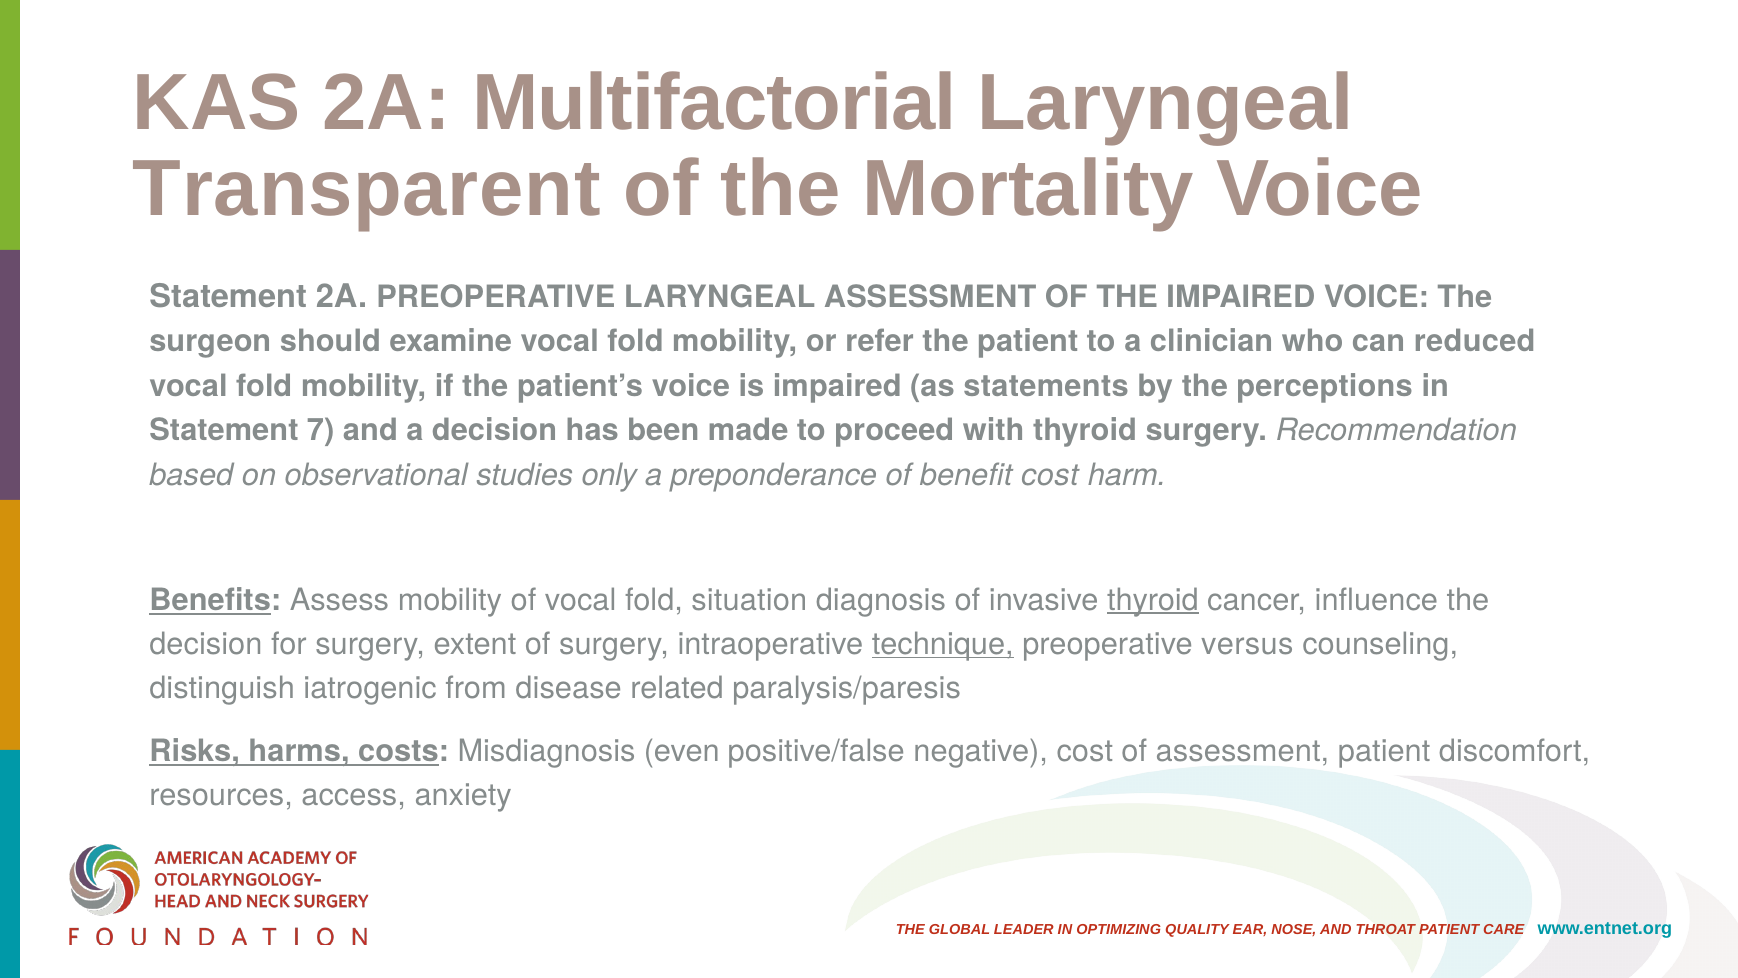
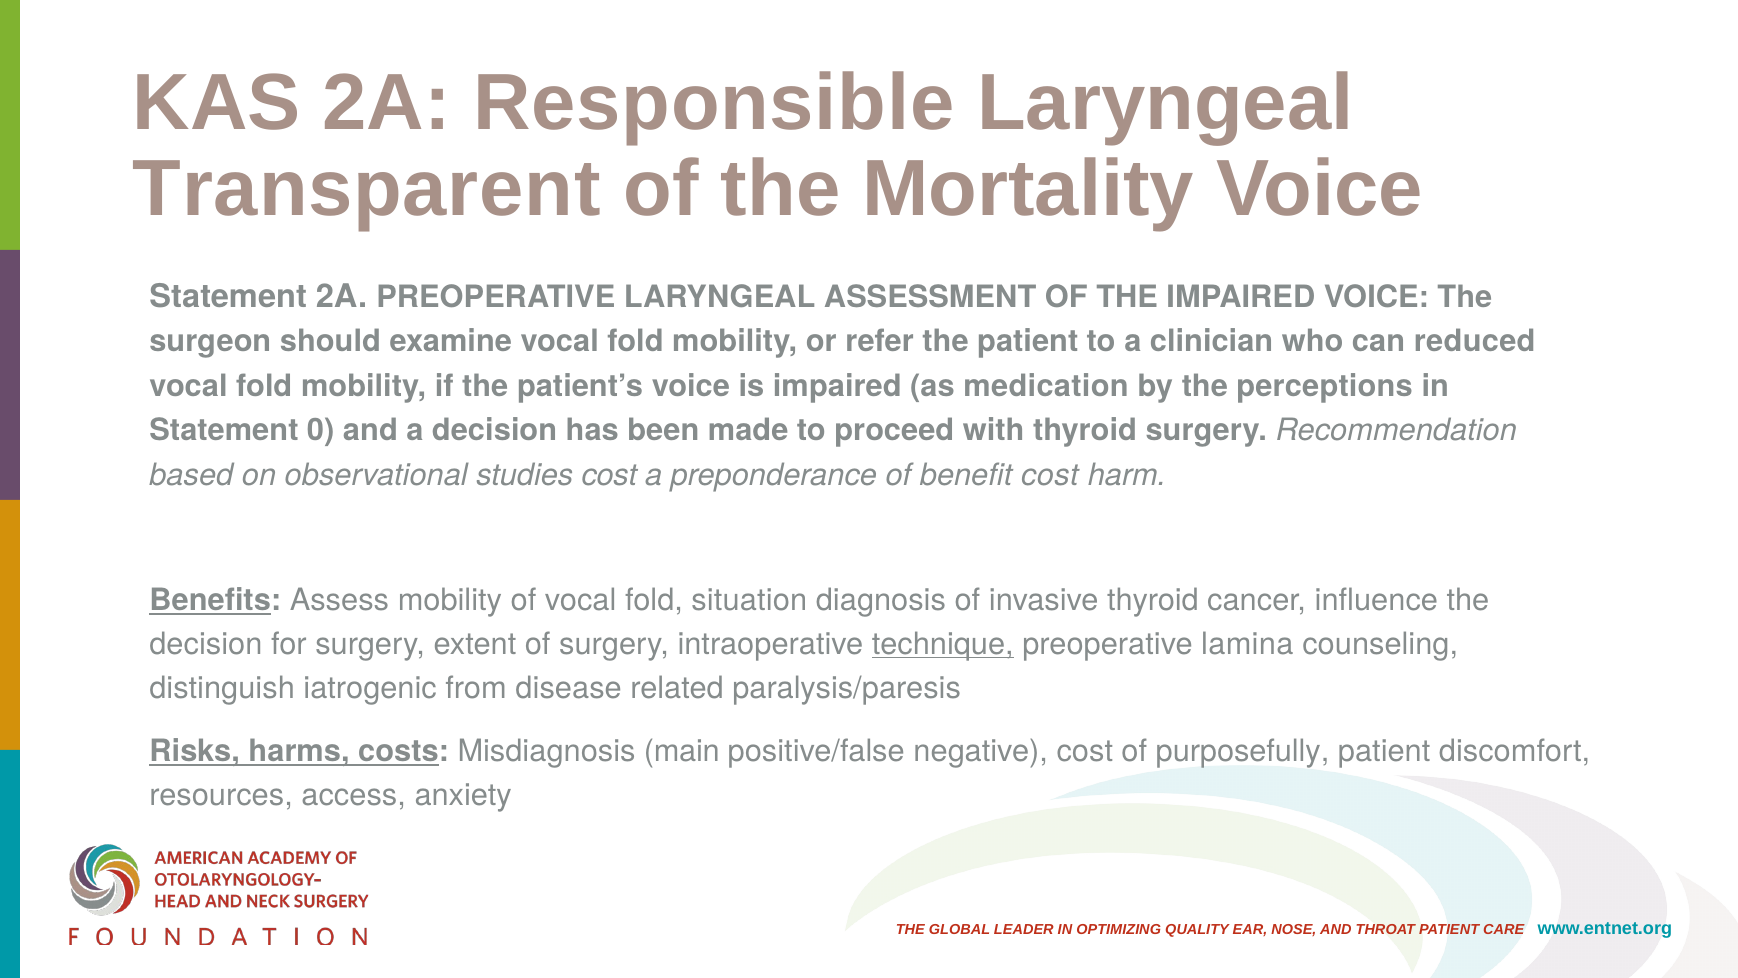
Multifactorial: Multifactorial -> Responsible (714, 103)
statements: statements -> medication (1046, 386)
7: 7 -> 0 (321, 430)
studies only: only -> cost (609, 475)
thyroid underline: present -> none (1153, 600)
versus: versus -> lamina (1247, 644)
even: even -> main (682, 751)
of assessment: assessment -> purposefully (1243, 751)
